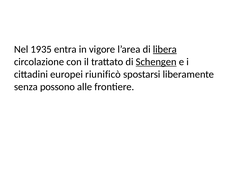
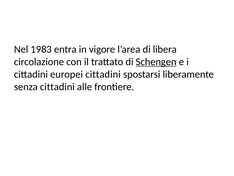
1935: 1935 -> 1983 (41, 49)
libera underline: present -> none (165, 49)
europei riunificò: riunificò -> cittadini (103, 74)
senza possono: possono -> cittadini (57, 87)
